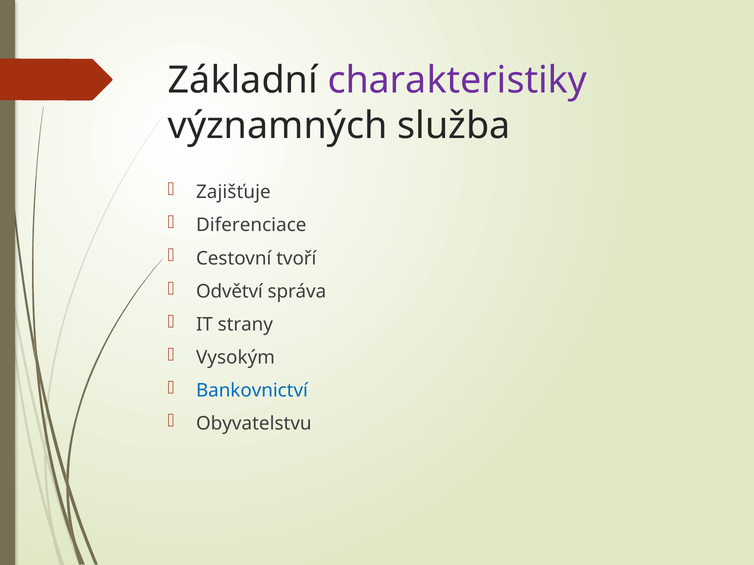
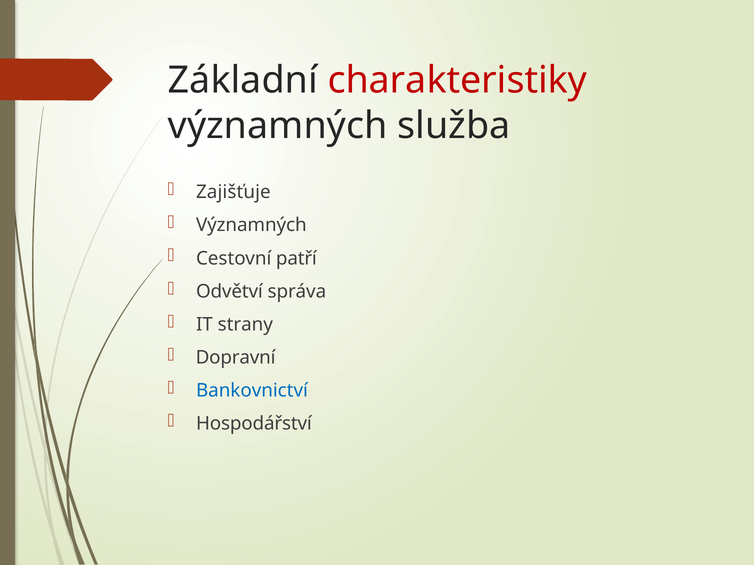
charakteristiky colour: purple -> red (457, 81)
Diferenciace: Diferenciace -> Významných (251, 225)
tvoří: tvoří -> patří (296, 259)
Vysokým: Vysokým -> Dopravní (236, 358)
Obyvatelstvu: Obyvatelstvu -> Hospodářství (254, 424)
